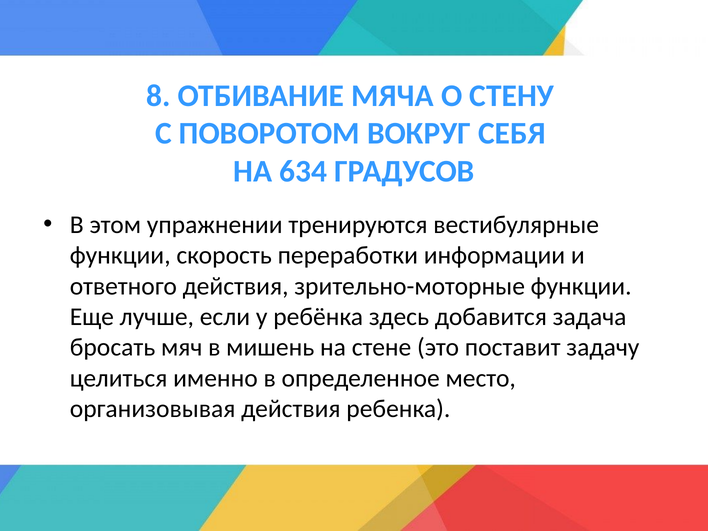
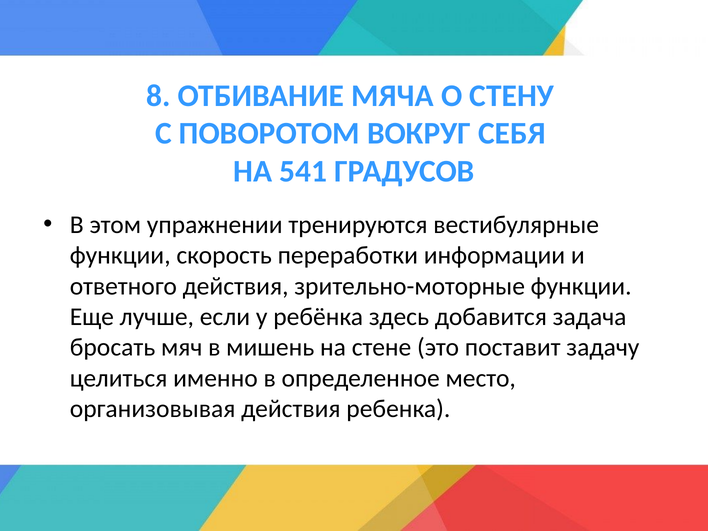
634: 634 -> 541 (303, 171)
